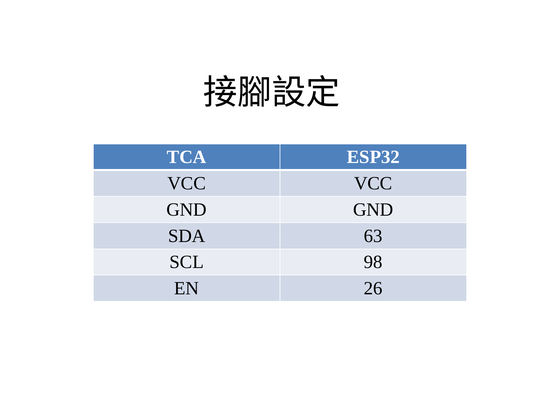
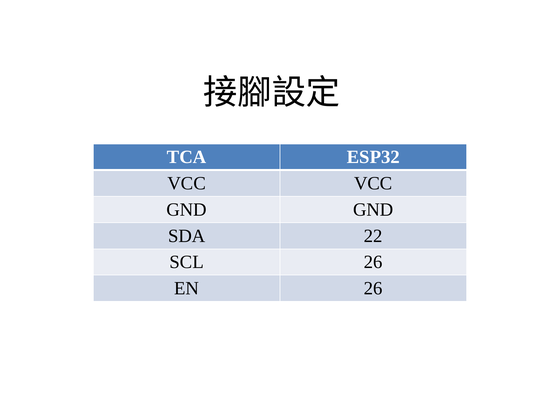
63: 63 -> 22 (373, 236)
SCL 98: 98 -> 26 (373, 262)
